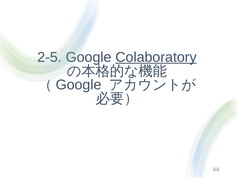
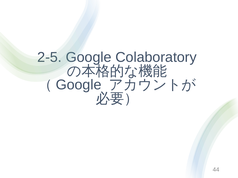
Colaboratory underline: present -> none (156, 57)
